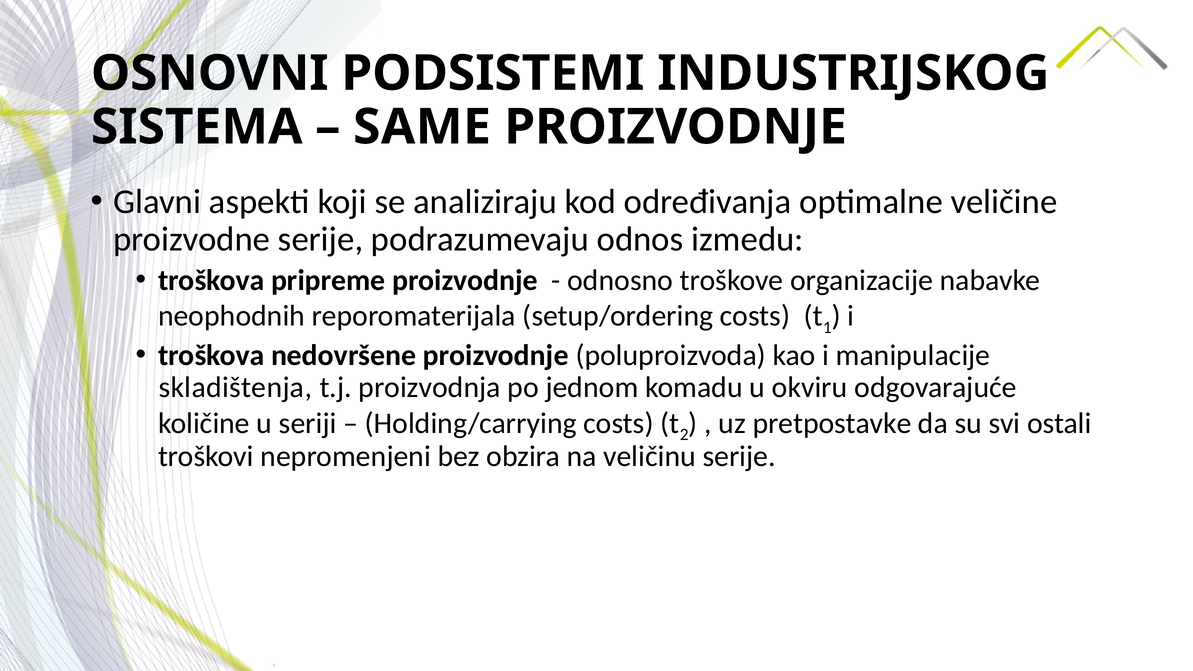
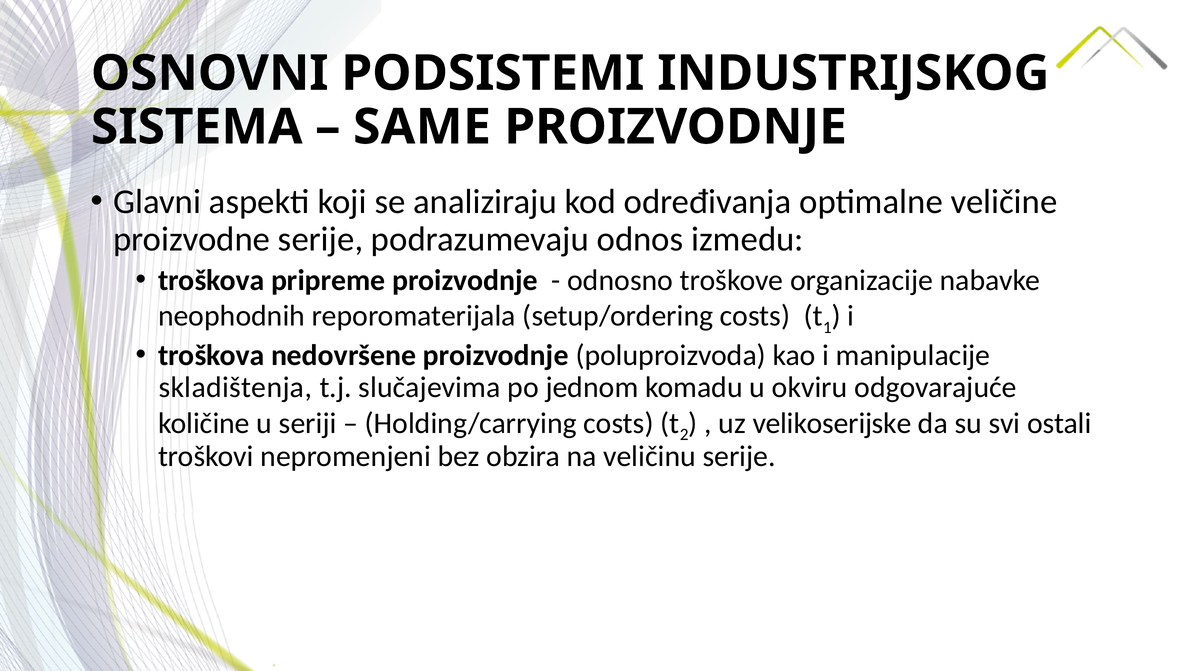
proizvodnja: proizvodnja -> slučajevima (429, 388)
pretpostavke: pretpostavke -> velikoserijske (832, 423)
